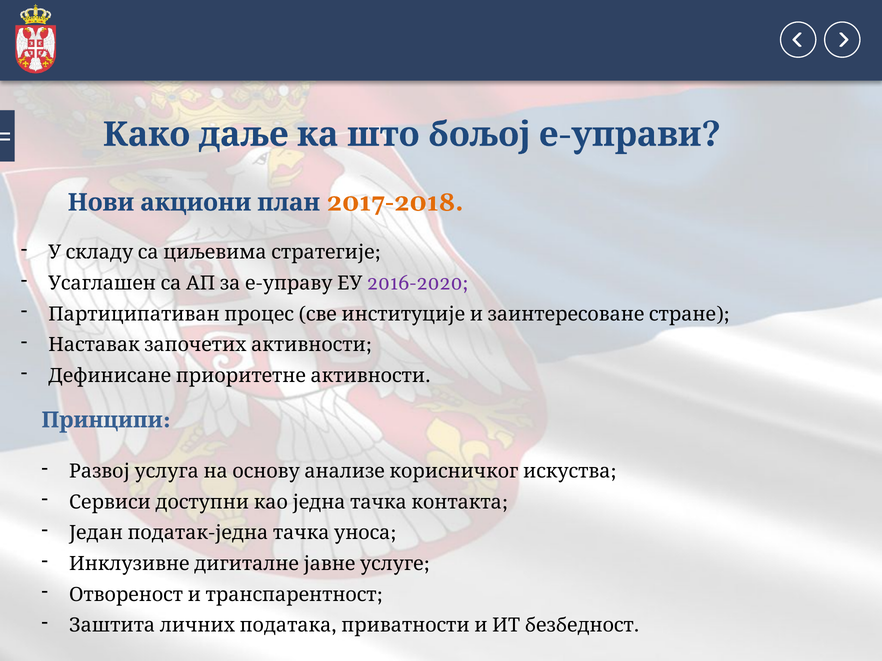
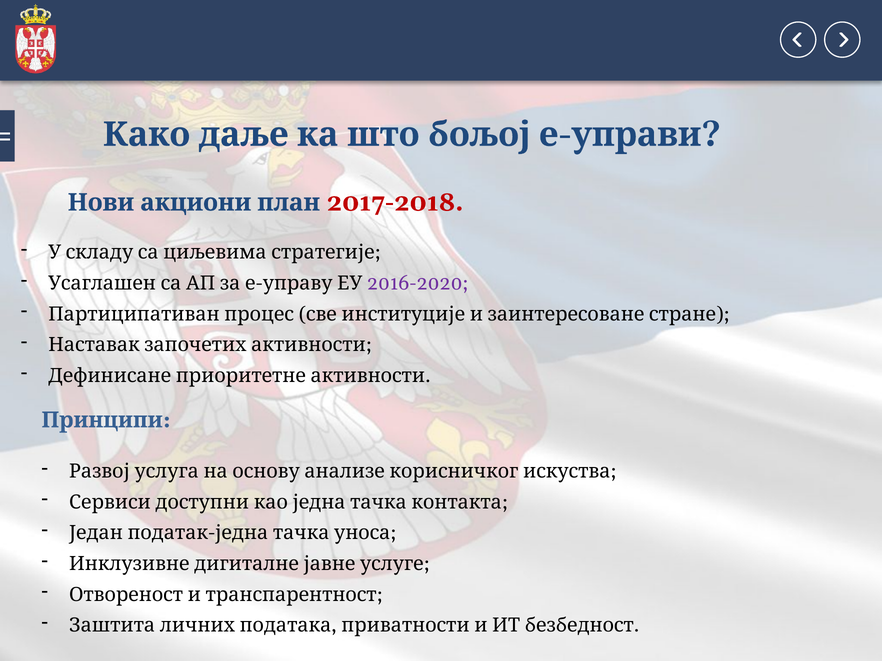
2017-2018 colour: orange -> red (395, 203)
